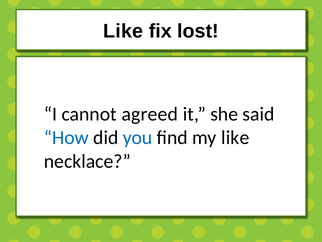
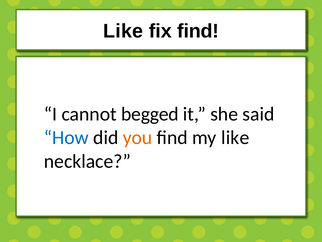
fix lost: lost -> find (198, 31)
agreed: agreed -> begged (150, 114)
you colour: blue -> orange (138, 137)
